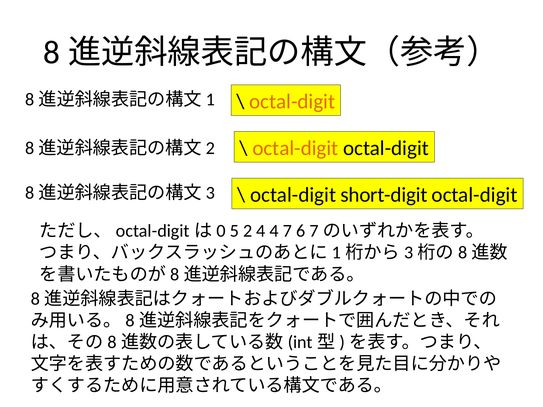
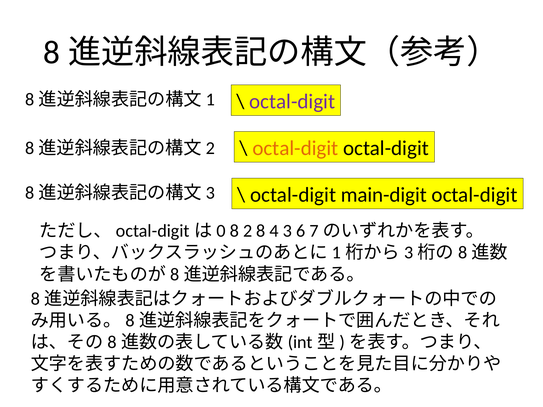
octal-digit colour: orange -> purple (292, 102)
short-digit: short-digit -> main-digit (384, 195)
5: 5 -> 8 (234, 231)
2 4: 4 -> 8 (261, 231)
7: 7 -> 3 (287, 231)
